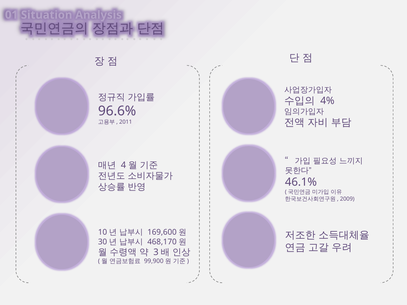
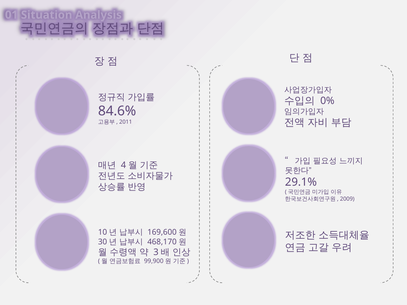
4%: 4% -> 0% (327, 101)
96.6%: 96.6% -> 84.6% (117, 111)
46.1%: 46.1% -> 29.1% (301, 182)
